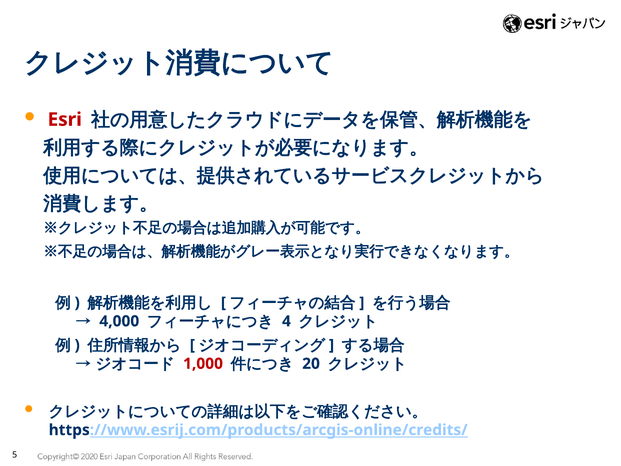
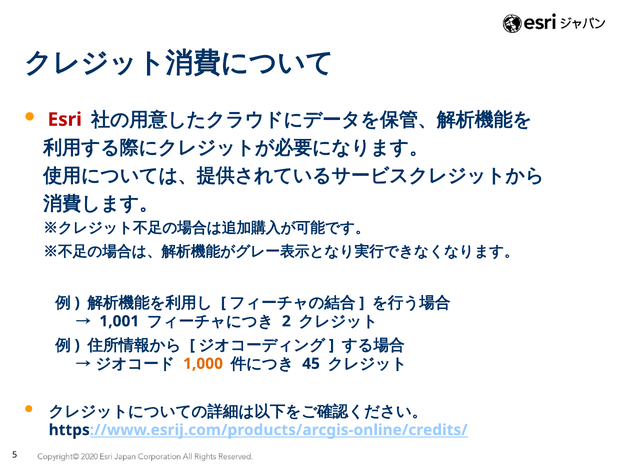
4,000: 4,000 -> 1,001 (119, 321)
4: 4 -> 2 (286, 321)
1,000 colour: red -> orange (203, 364)
20: 20 -> 45 (311, 364)
